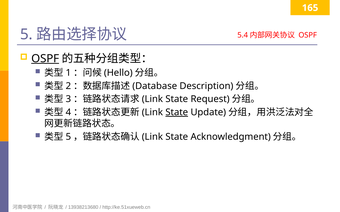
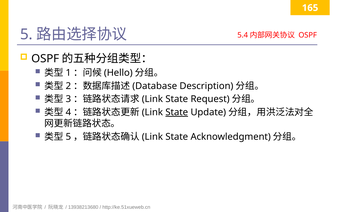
OSPF underline: present -> none (45, 59)
